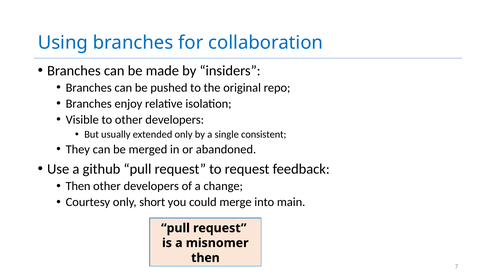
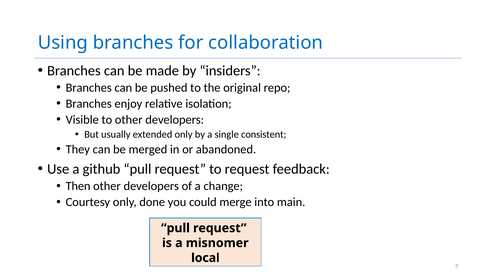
short: short -> done (152, 202)
then: then -> local (205, 258)
